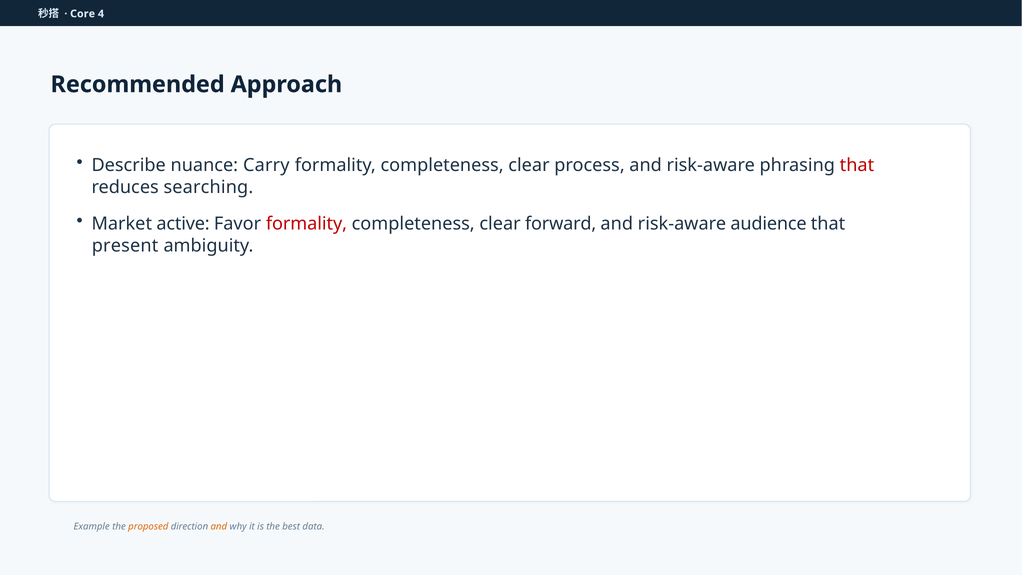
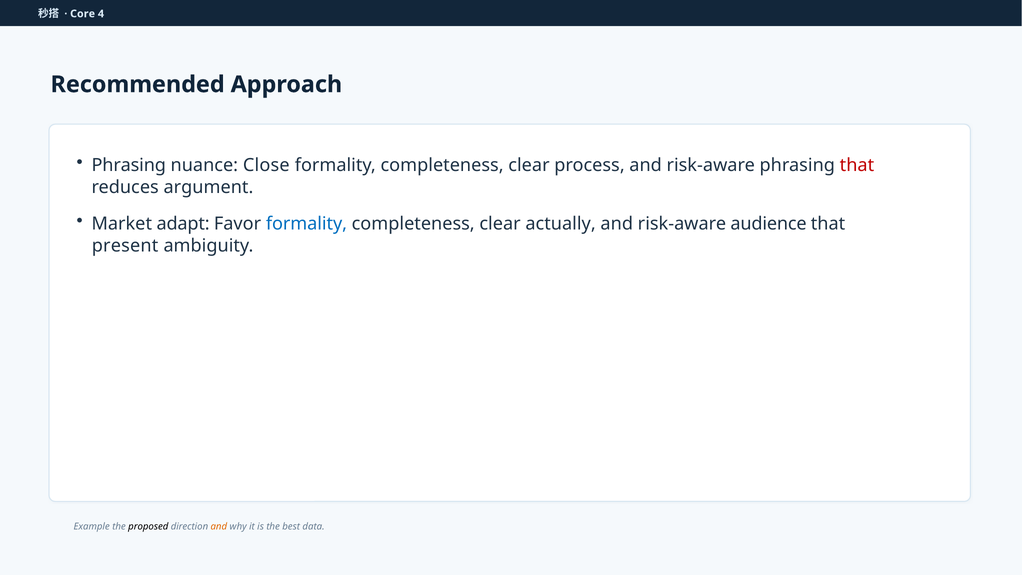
Describe: Describe -> Phrasing (129, 165)
Carry: Carry -> Close (266, 165)
searching: searching -> argument (208, 187)
active: active -> adapt (183, 224)
formality colour: red -> blue (306, 224)
forward: forward -> actually (561, 224)
proposed colour: orange -> black (148, 526)
